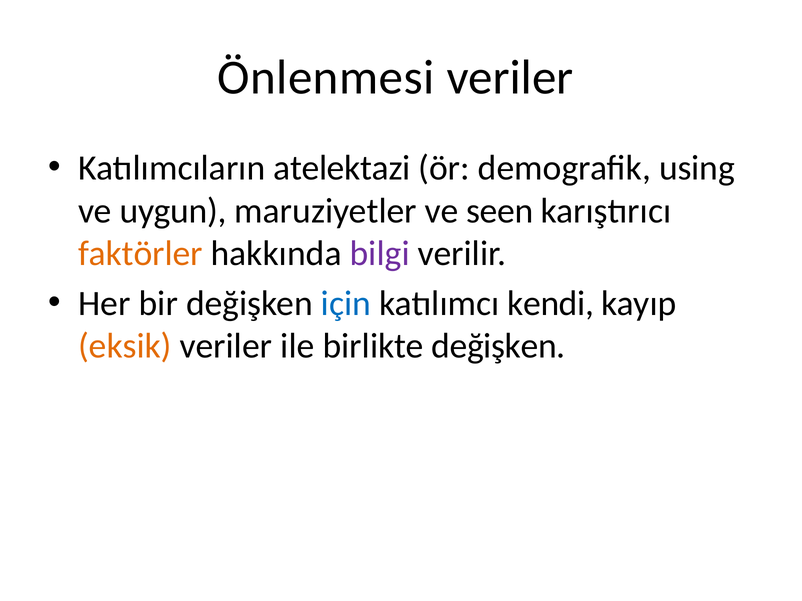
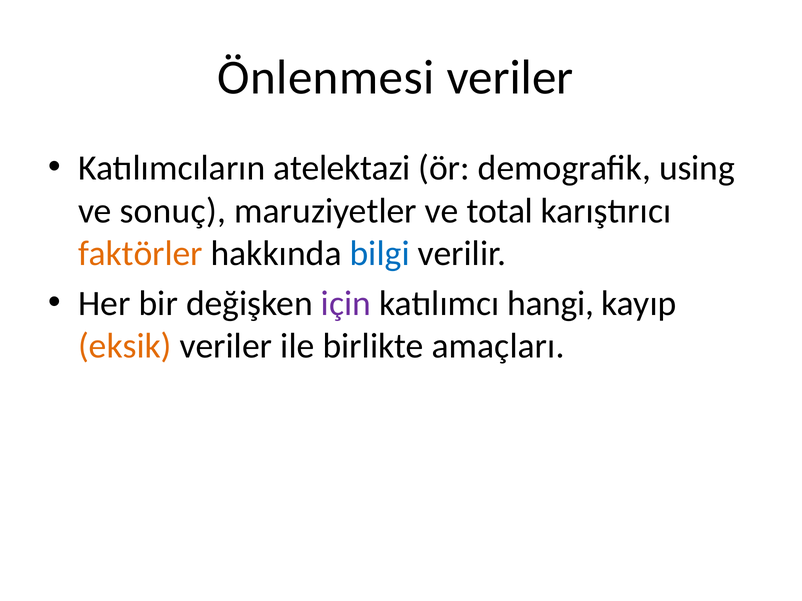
uygun: uygun -> sonuç (173, 211)
seen: seen -> total (500, 211)
bilgi colour: purple -> blue (380, 254)
için colour: blue -> purple (346, 304)
kendi: kendi -> hangi (551, 304)
birlikte değişken: değişken -> amaçları (498, 347)
